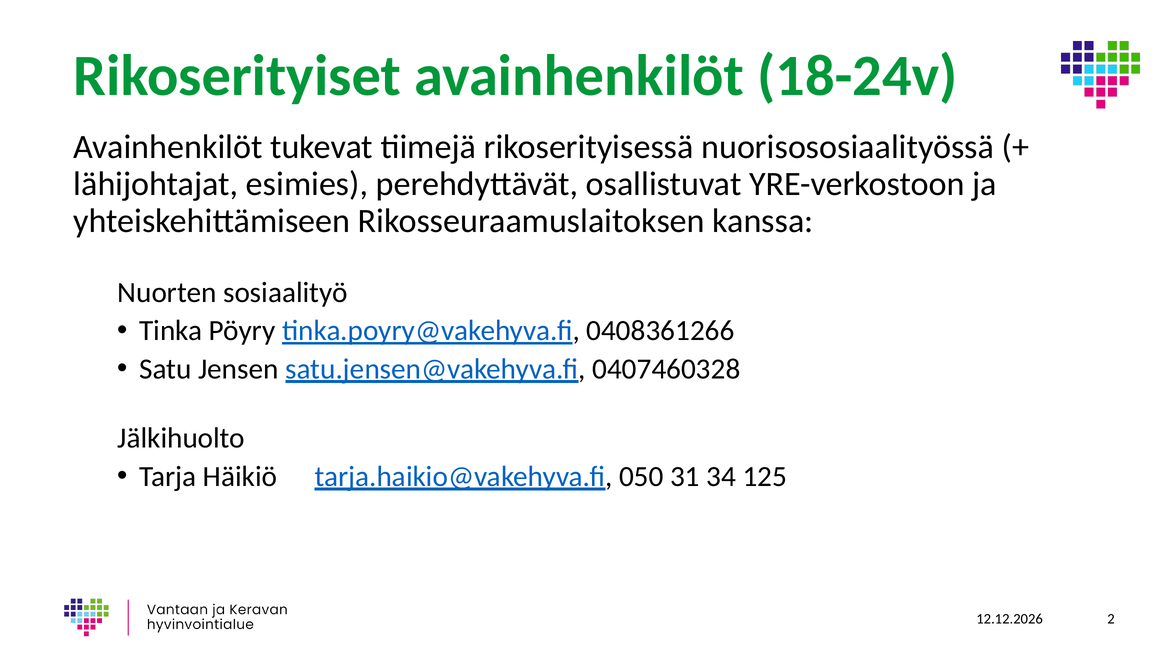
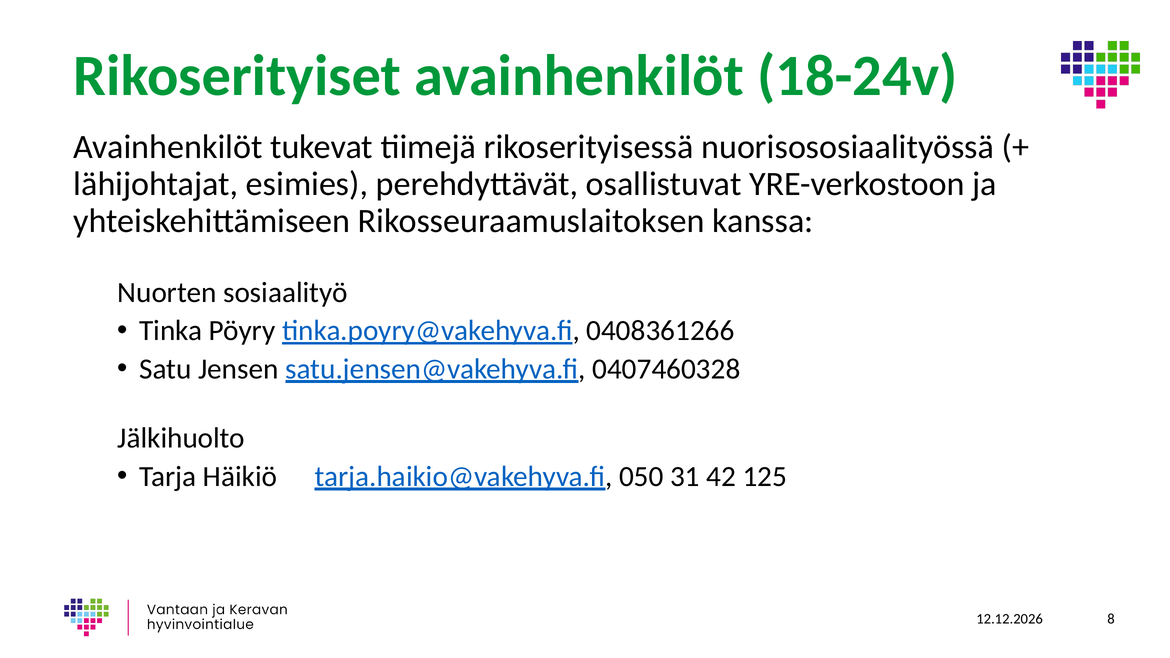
34: 34 -> 42 (721, 476)
2: 2 -> 8 (1111, 619)
